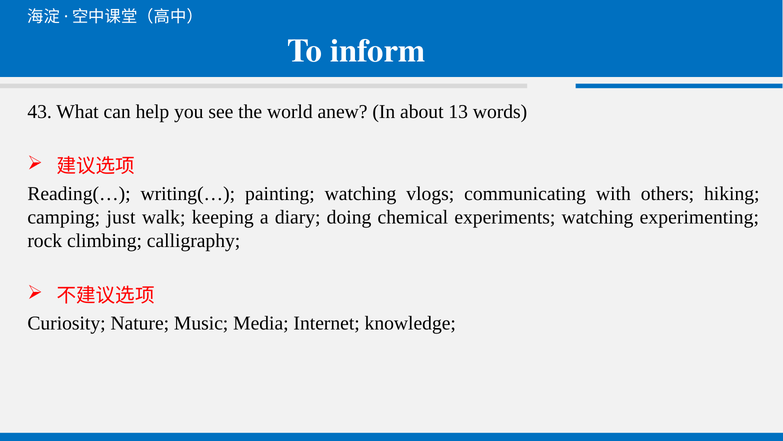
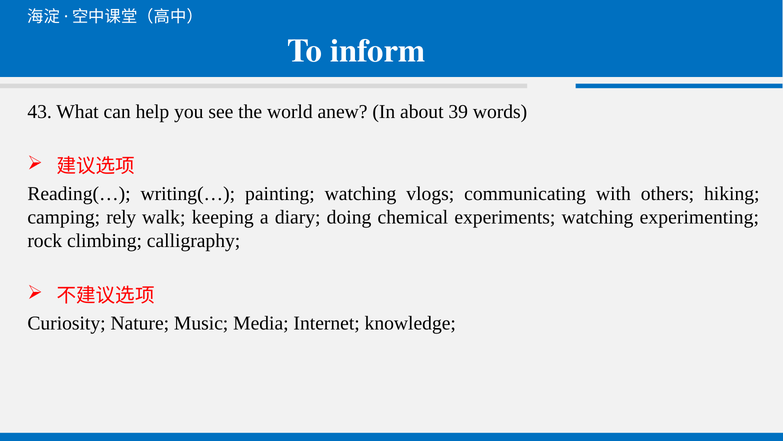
13: 13 -> 39 (458, 111)
just: just -> rely (121, 217)
